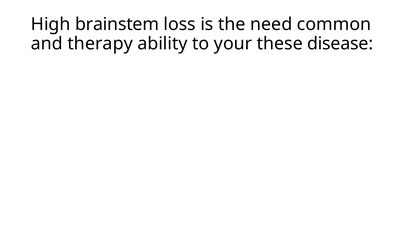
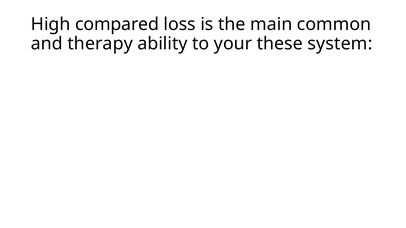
brainstem: brainstem -> compared (117, 25)
need: need -> main (271, 25)
disease: disease -> system (340, 44)
